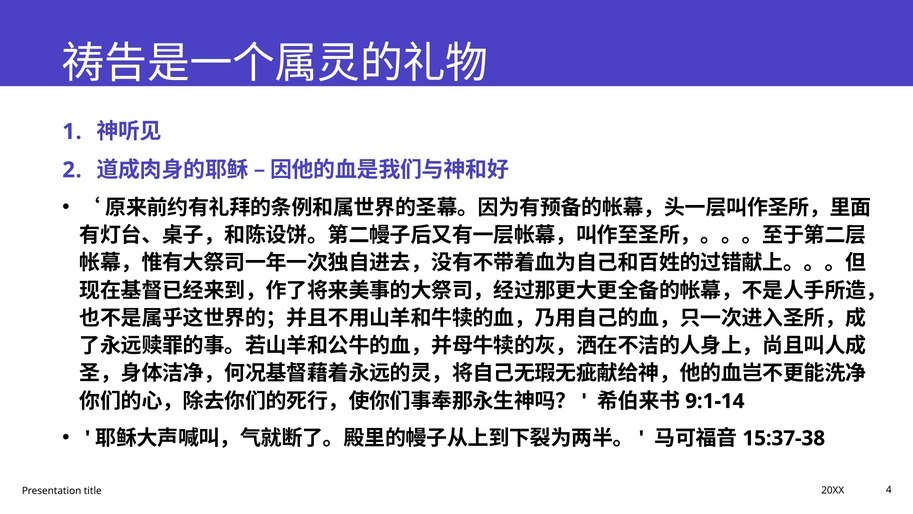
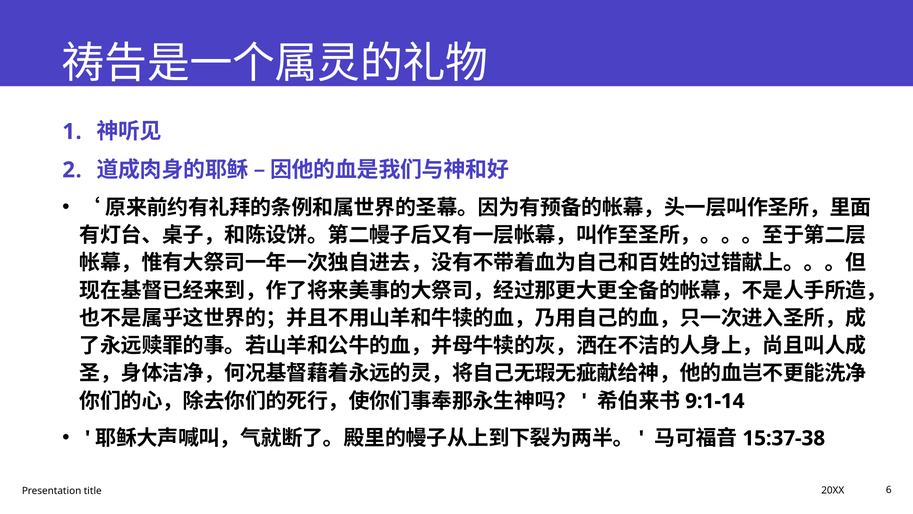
4: 4 -> 6 (889, 490)
